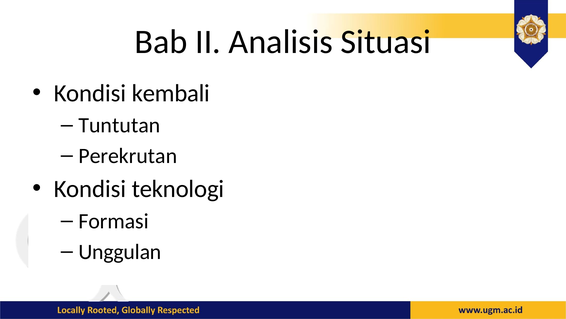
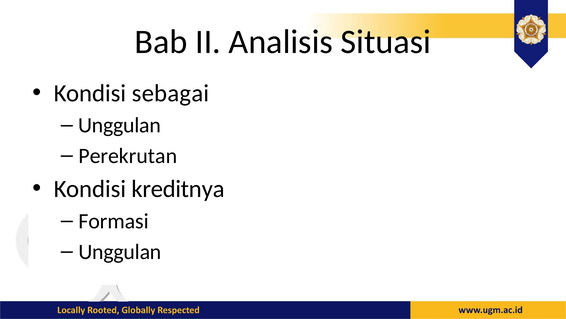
kembali: kembali -> sebagai (171, 93)
Tuntutan: Tuntutan -> Unggulan (120, 125)
teknologi: teknologi -> kreditnya (178, 189)
